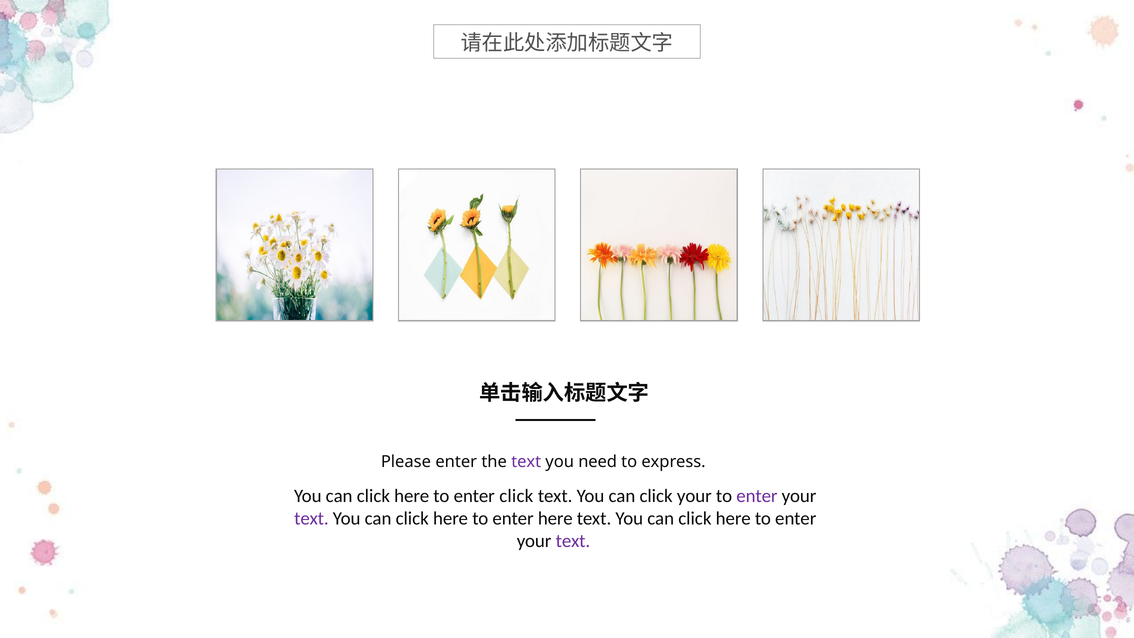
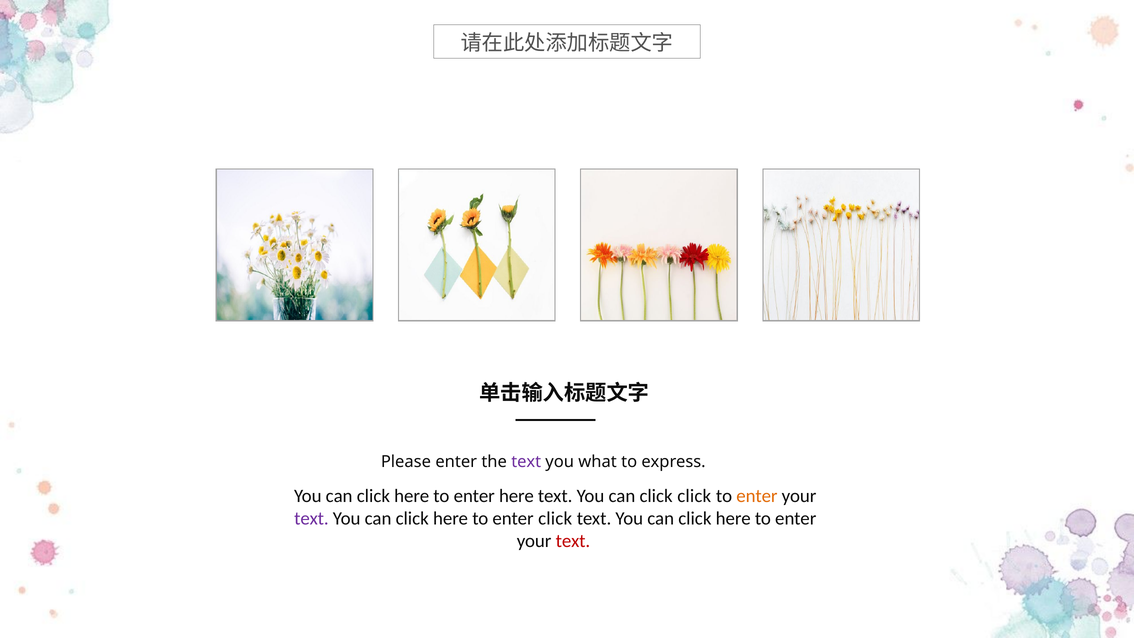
need: need -> what (598, 462)
enter click: click -> here (516, 496)
click your: your -> click (694, 496)
enter colour: purple -> orange (757, 496)
enter here: here -> click (555, 518)
text colour: purple -> red (573, 541)
